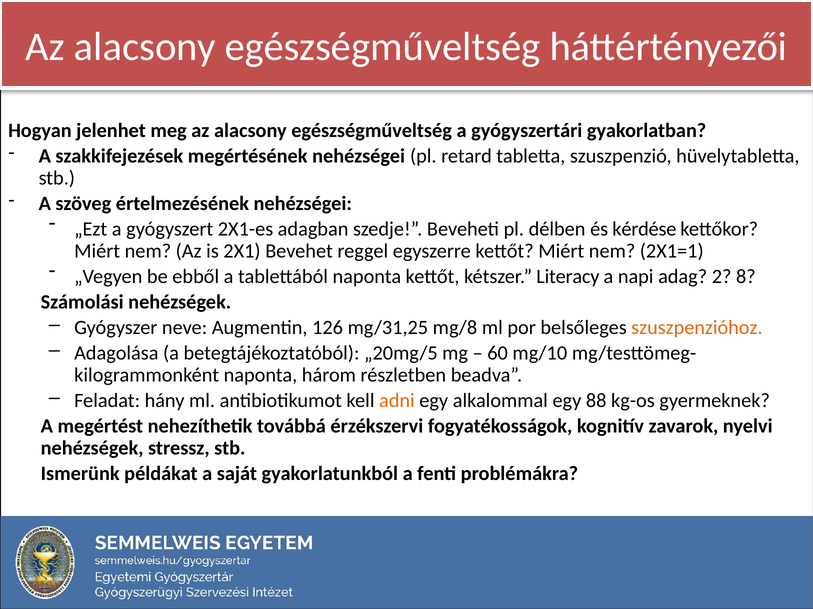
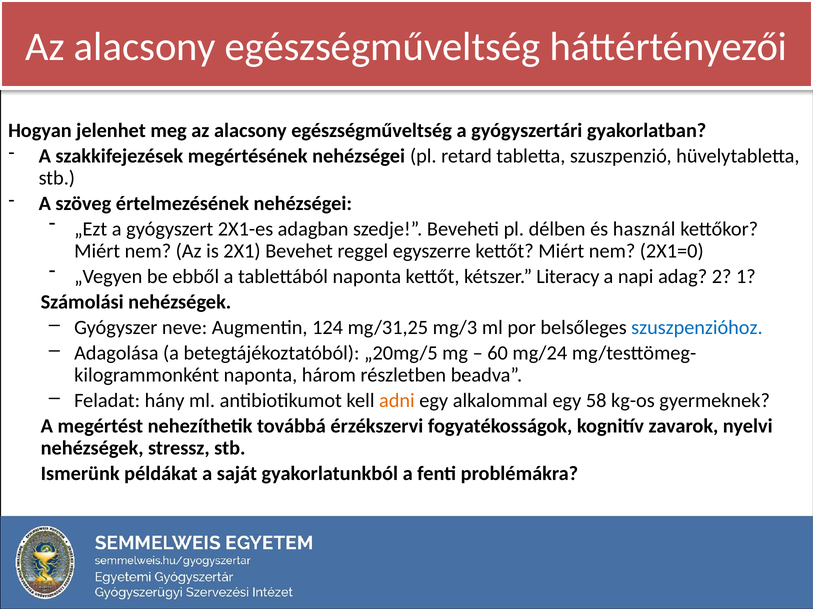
kérdése: kérdése -> használ (644, 229)
2X1=1: 2X1=1 -> 2X1=0 (672, 251)
8: 8 -> 1 (746, 277)
126: 126 -> 124 (328, 328)
mg/8: mg/8 -> mg/3 (455, 328)
szuszpenzióhoz colour: orange -> blue (697, 328)
mg/10: mg/10 -> mg/24 (540, 354)
88: 88 -> 58 (596, 401)
